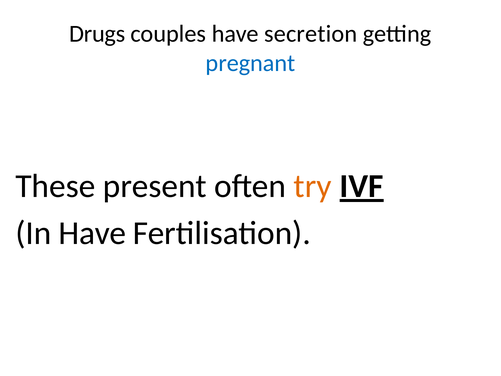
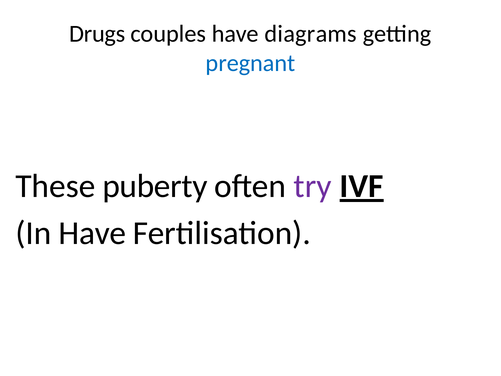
secretion: secretion -> diagrams (311, 34)
present: present -> puberty (155, 186)
try colour: orange -> purple (313, 186)
